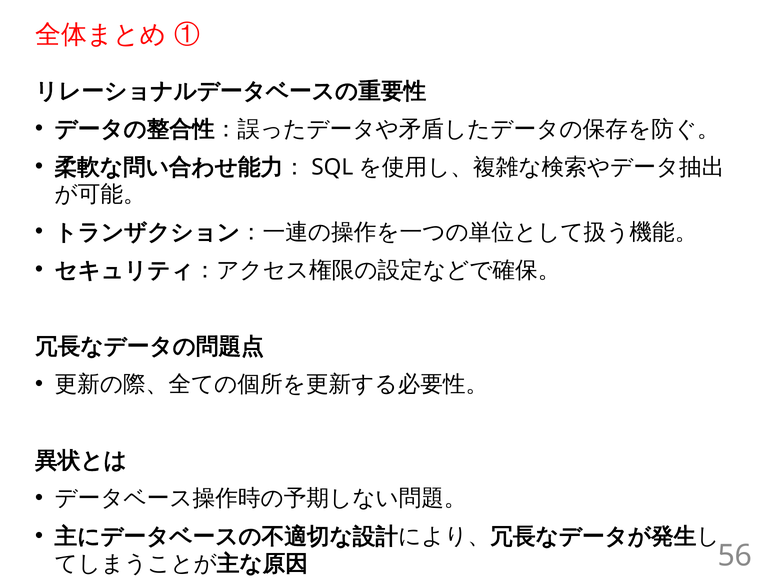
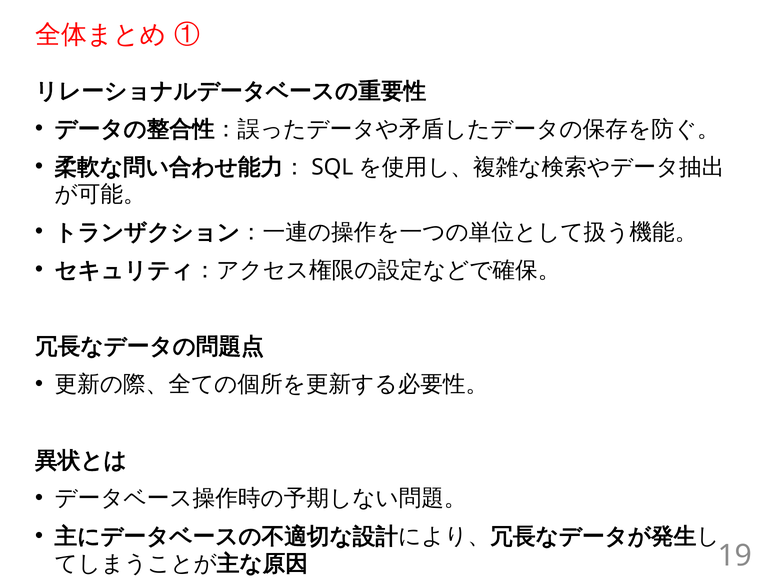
56: 56 -> 19 (735, 555)
